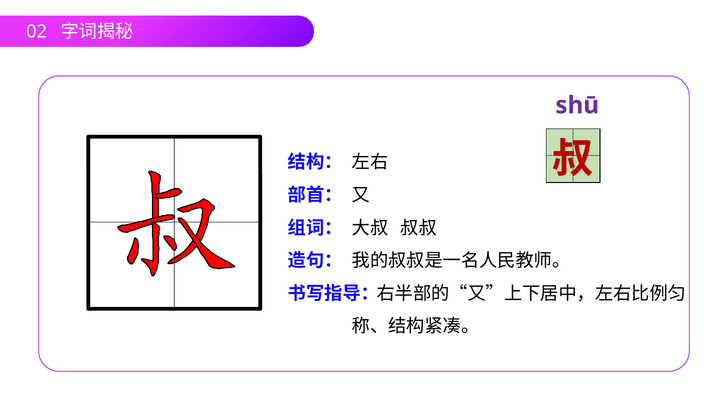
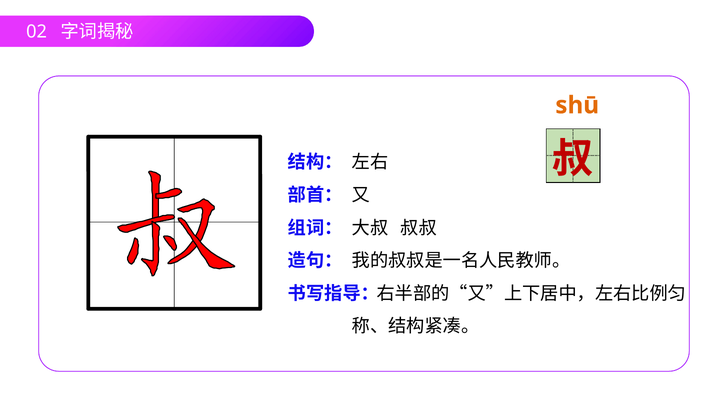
shū colour: purple -> orange (577, 105)
